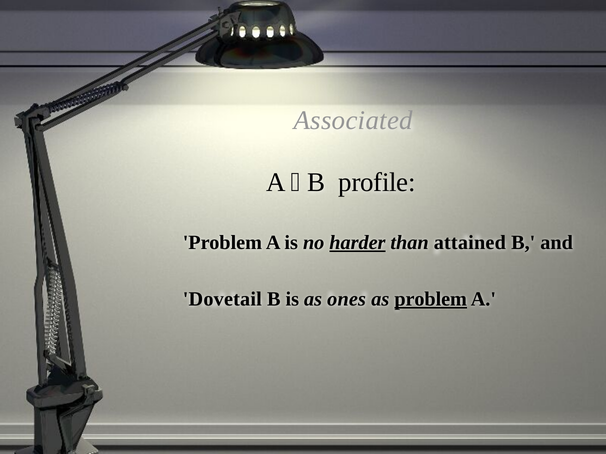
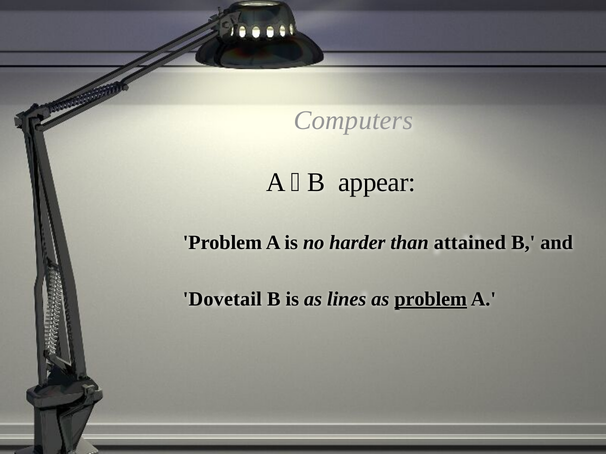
Associated: Associated -> Computers (353, 121)
profile: profile -> appear (377, 183)
harder underline: present -> none (357, 243)
ones: ones -> lines (347, 299)
